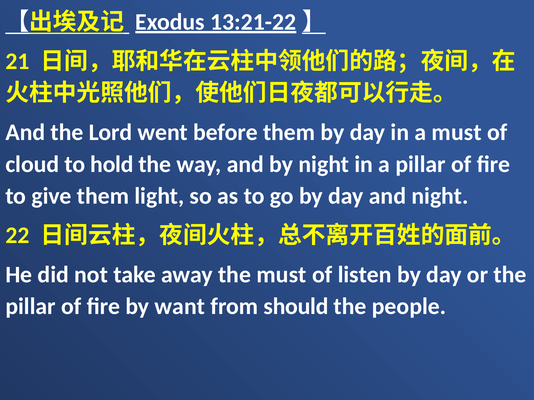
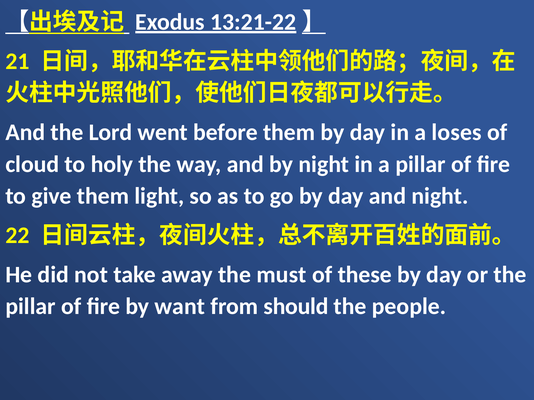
a must: must -> loses (457, 133)
hold: hold -> holy (112, 164)
listen: listen -> these (365, 275)
